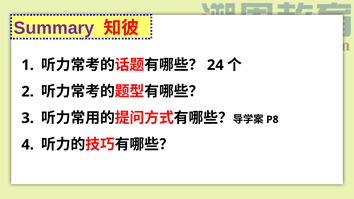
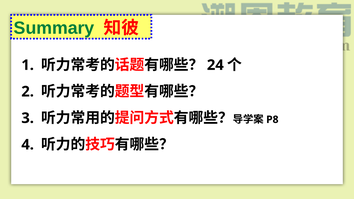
Summary colour: purple -> green (54, 28)
